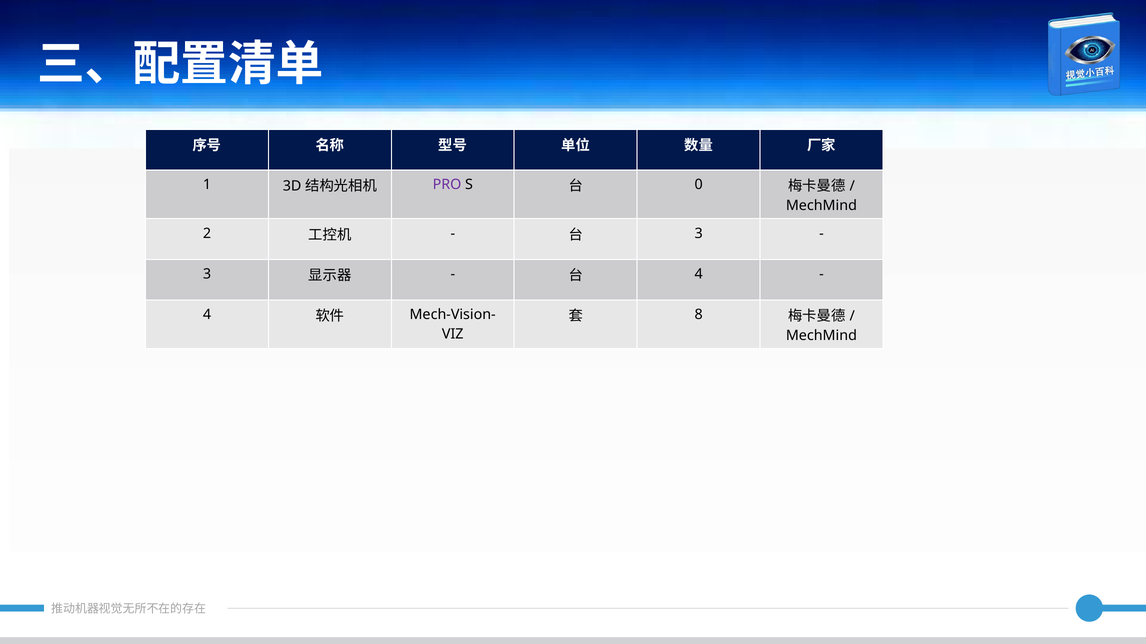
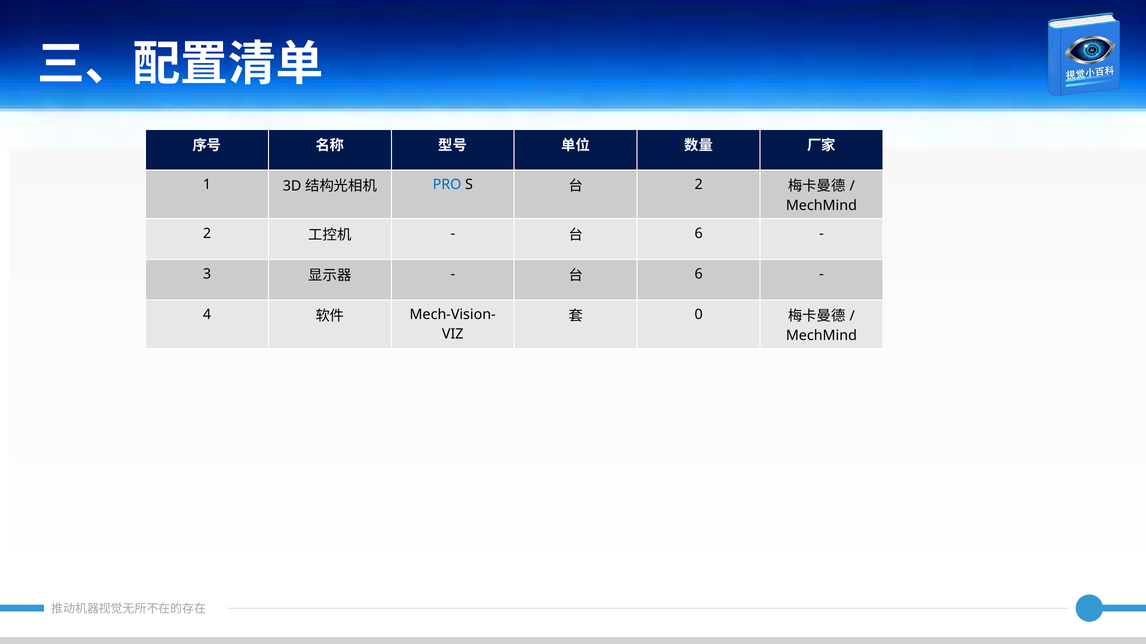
PRO colour: purple -> blue (447, 185)
0: 0 -> 2 (699, 185)
3: 3 -> 6 (699, 234)
4: 4 -> 6 (699, 274)
8: 8 -> 0 (699, 315)
